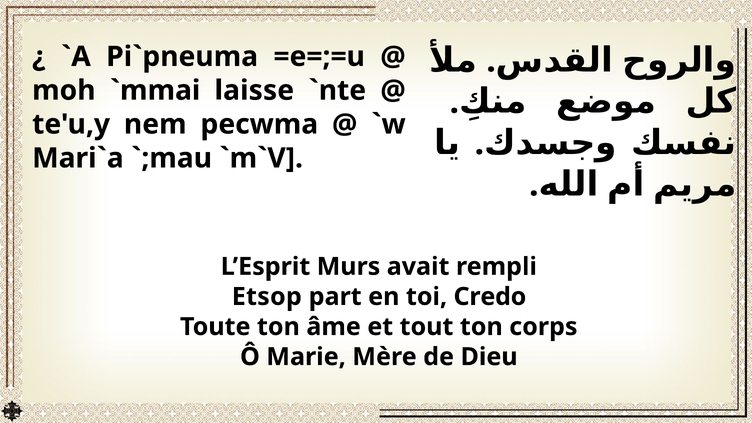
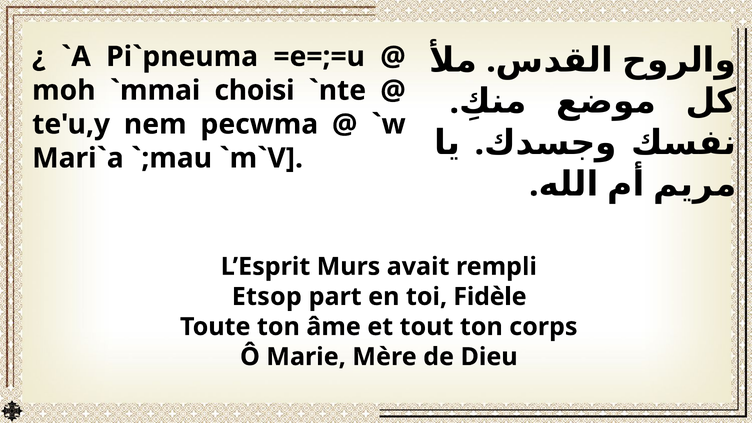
laisse: laisse -> choisi (255, 90)
Credo: Credo -> Fidèle (490, 297)
